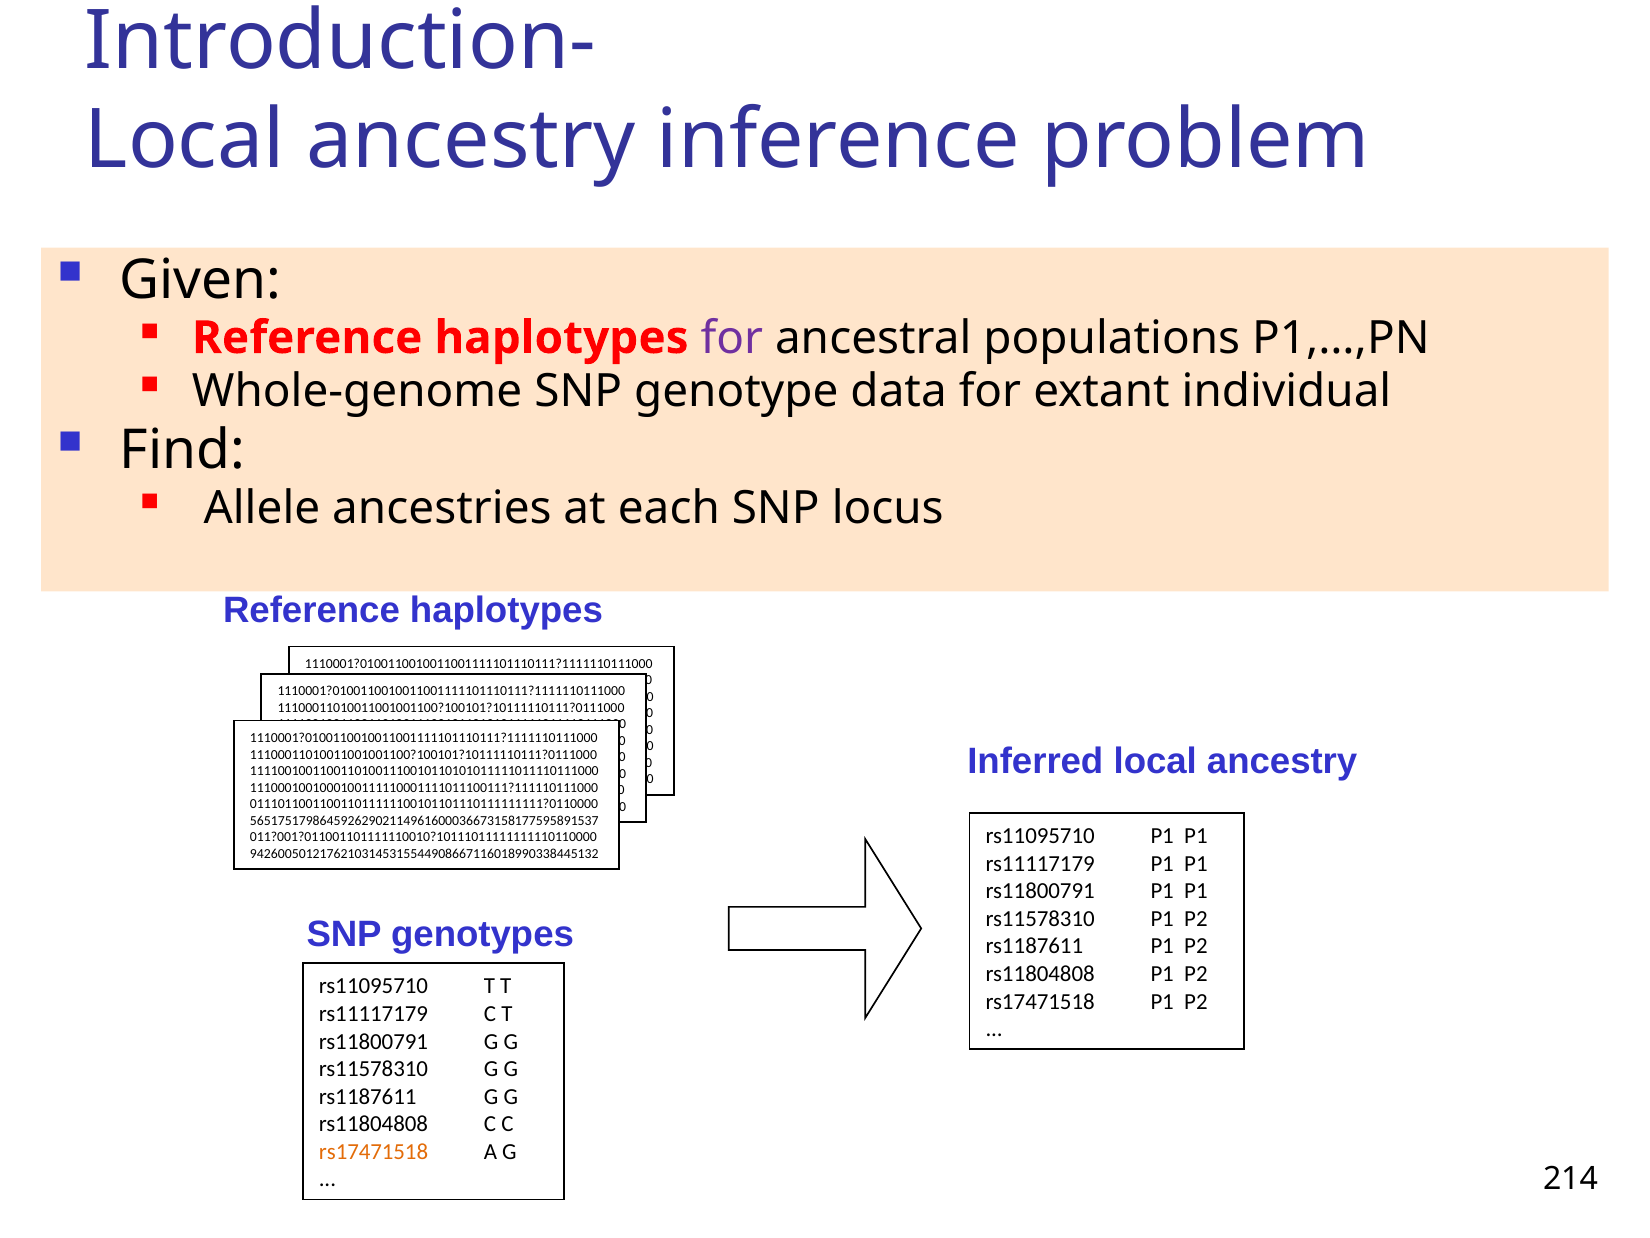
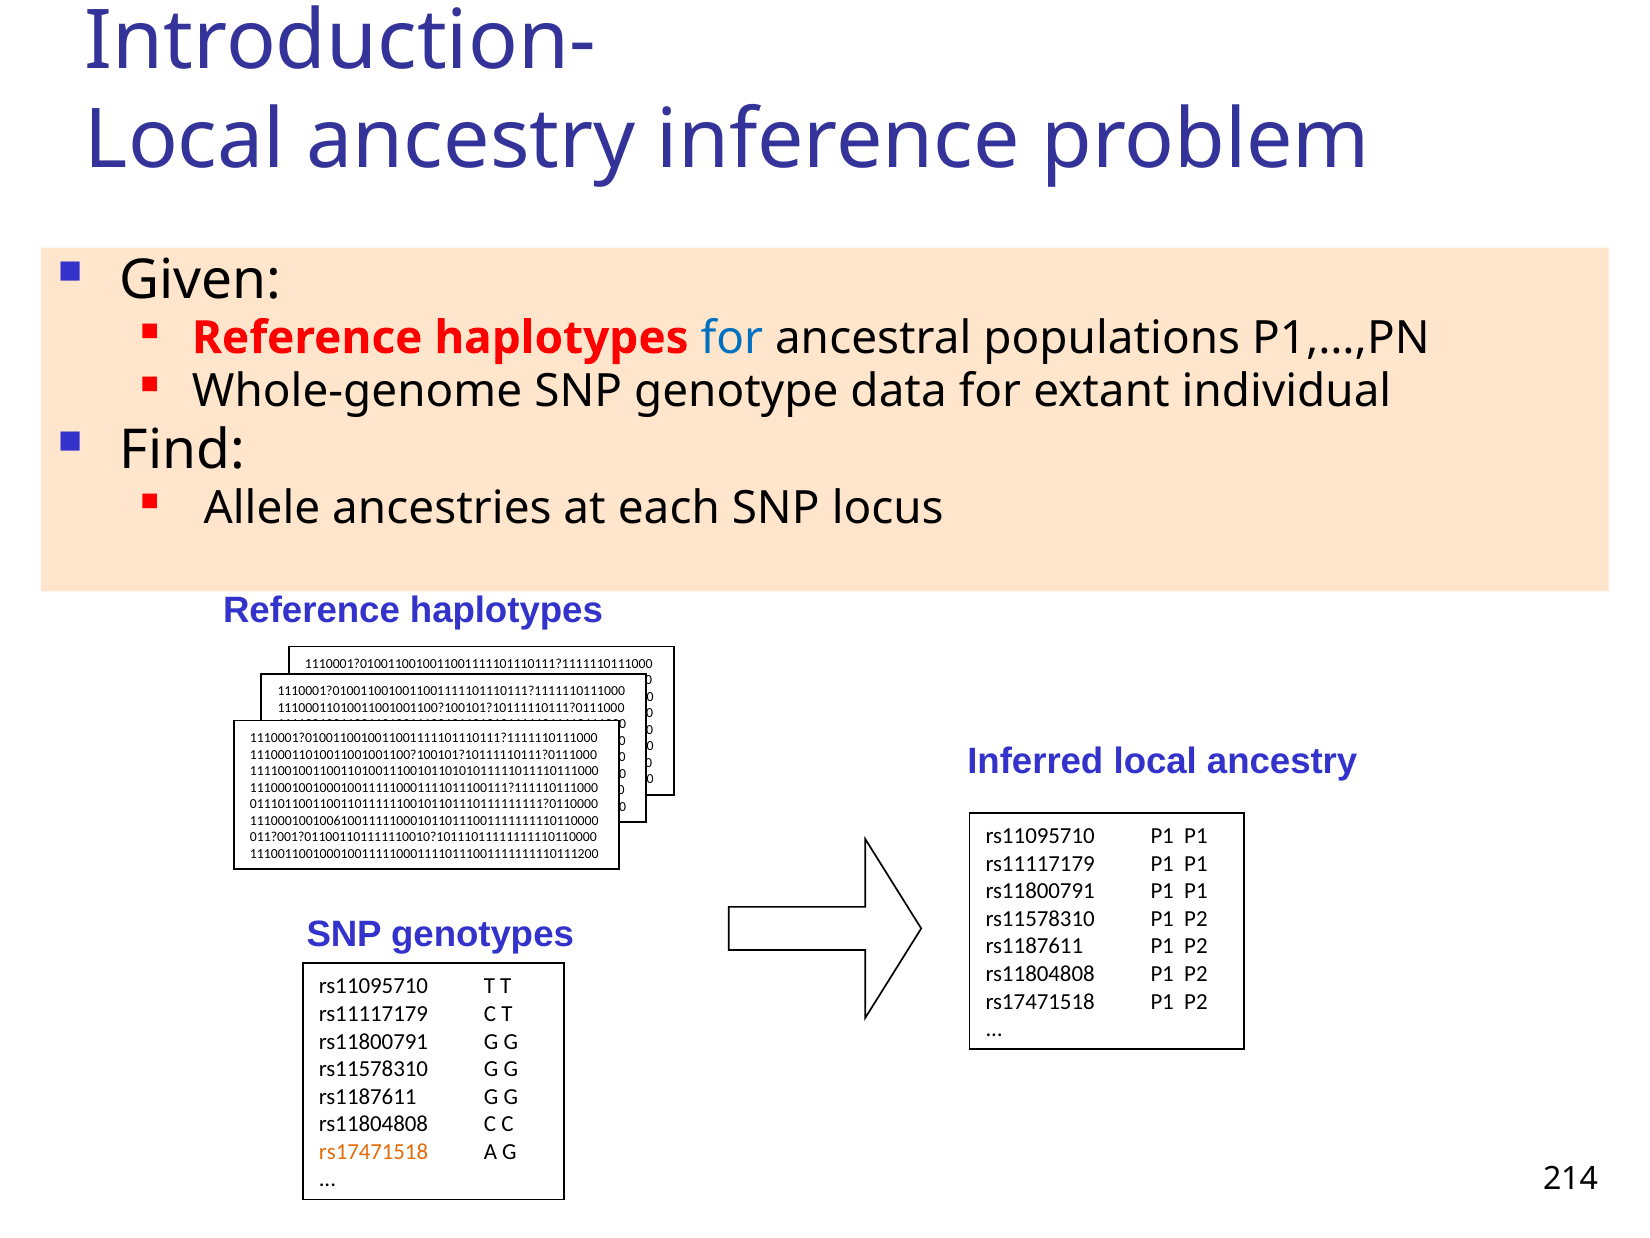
for colour: purple -> blue (732, 338)
56517517986459262902114961600036673158177595891537: 56517517986459262902114961600036673158177595891537 -> 11100010010061001111100010110111001111111110110000 (424, 820)
94260050121762103145315544908667116018990338445132: 94260050121762103145315544908667116018990338445132 -> 11100110010001001111100011110111001111111110111200 (424, 853)
